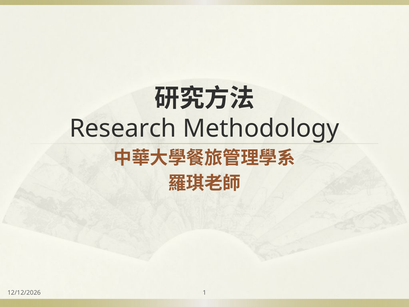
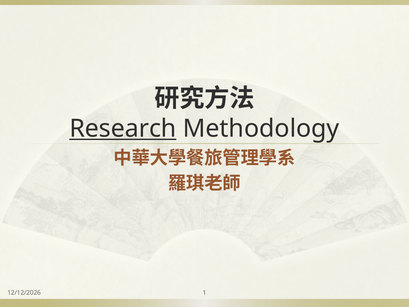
Research underline: none -> present (123, 129)
